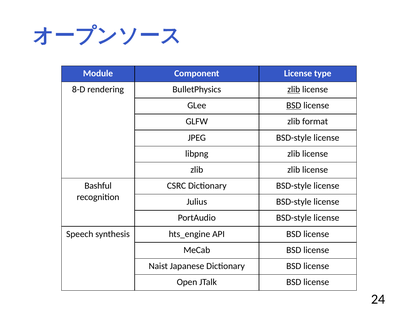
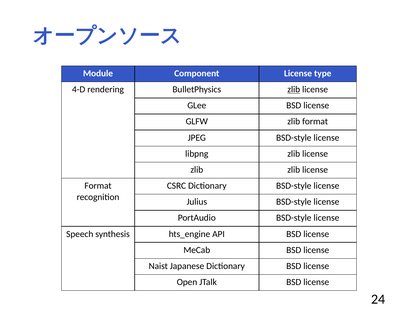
8-D: 8-D -> 4-D (79, 90)
BSD underline: present -> none (294, 106)
Bashful: Bashful -> Format (98, 186)
